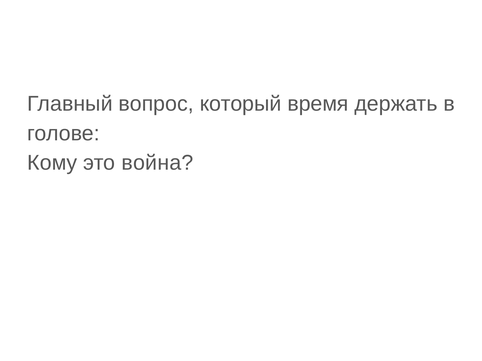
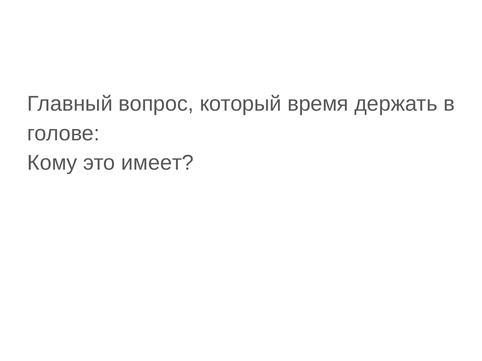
война: война -> имеет (158, 163)
